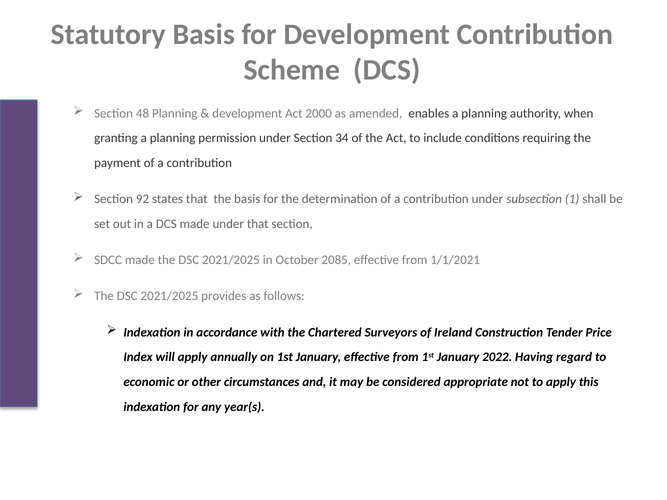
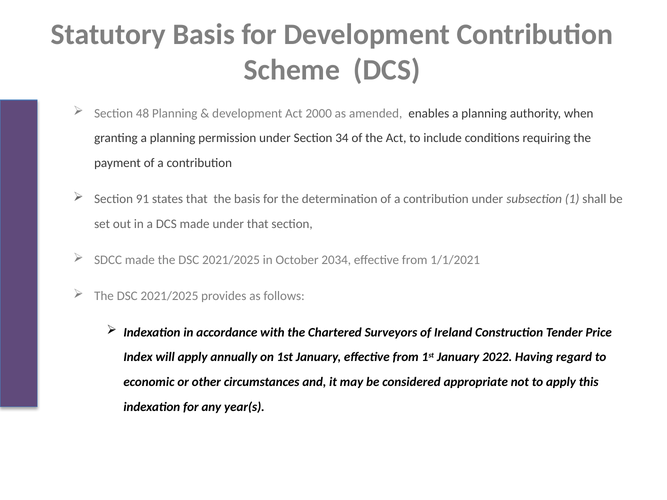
92: 92 -> 91 (143, 199)
2085: 2085 -> 2034 (336, 260)
